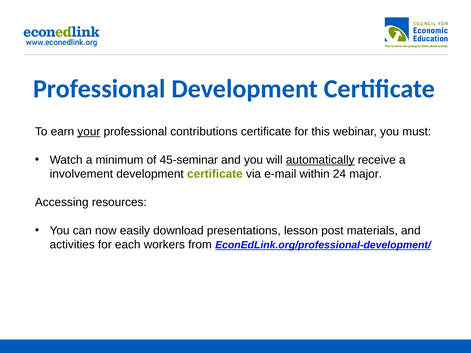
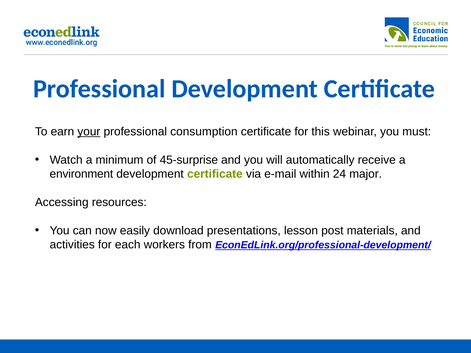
contributions: contributions -> consumption (204, 132)
45-seminar: 45-seminar -> 45-surprise (189, 160)
automatically underline: present -> none (320, 160)
involvement: involvement -> environment (81, 174)
